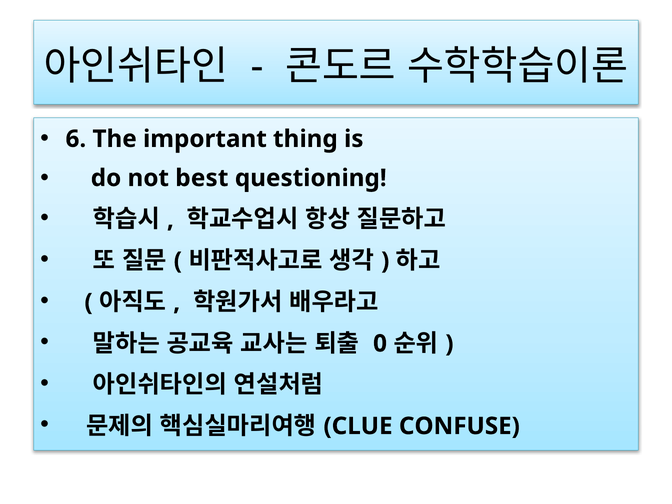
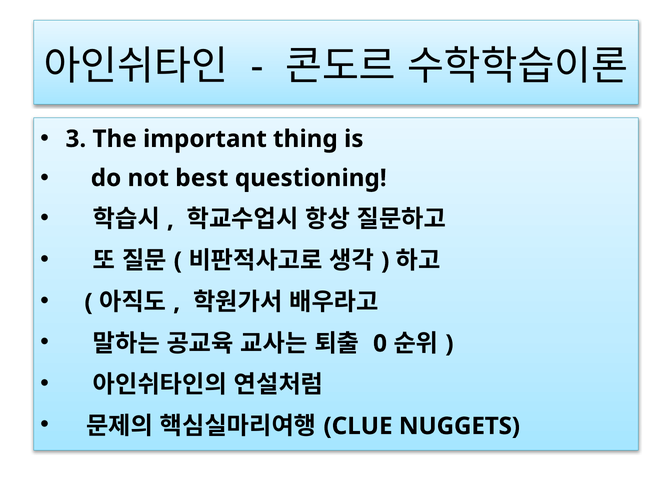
6: 6 -> 3 (76, 139)
CONFUSE: CONFUSE -> NUGGETS (459, 426)
